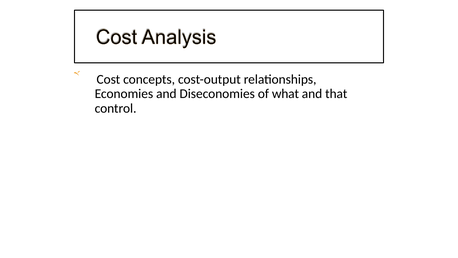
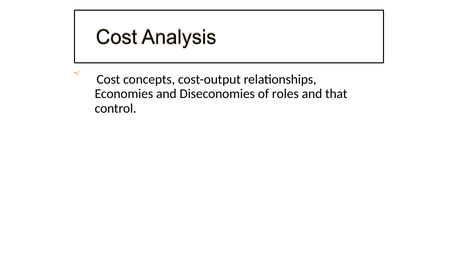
what: what -> roles (285, 94)
